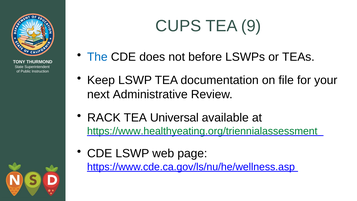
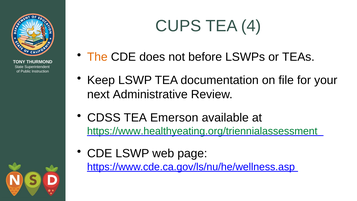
9: 9 -> 4 (251, 26)
The colour: blue -> orange (97, 57)
RACK: RACK -> CDSS (104, 118)
Universal: Universal -> Emerson (174, 118)
